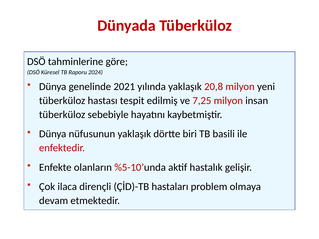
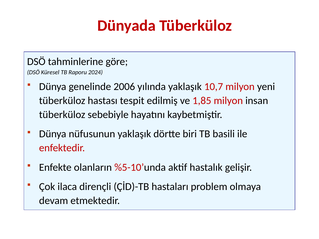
2021: 2021 -> 2006 (124, 87)
20,8: 20,8 -> 10,7 (214, 87)
7,25: 7,25 -> 1,85 (202, 101)
